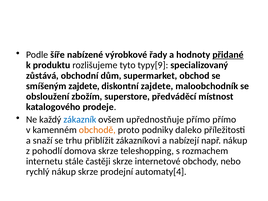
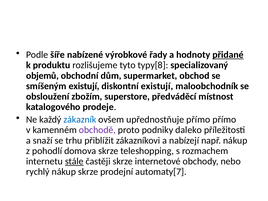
typy[9: typy[9 -> typy[8 (153, 65)
zůstává: zůstává -> objemů (42, 76)
smíšeným zajdete: zajdete -> existují (84, 86)
diskontní zajdete: zajdete -> existují (157, 86)
obchodě colour: orange -> purple (97, 130)
stále underline: none -> present (74, 161)
automaty[4: automaty[4 -> automaty[7 (161, 172)
